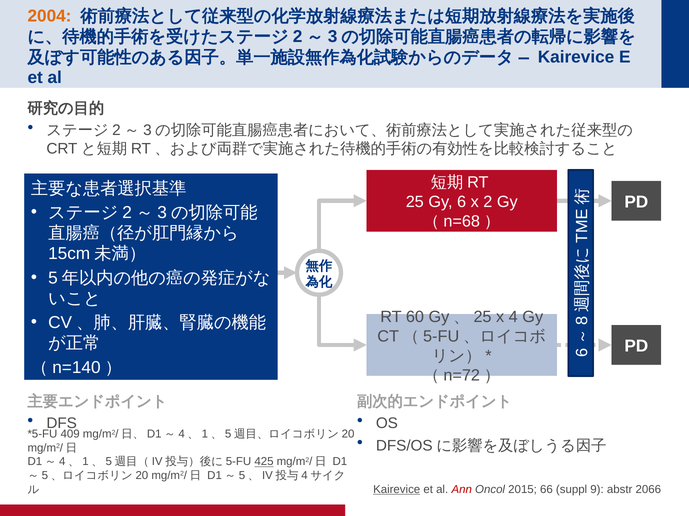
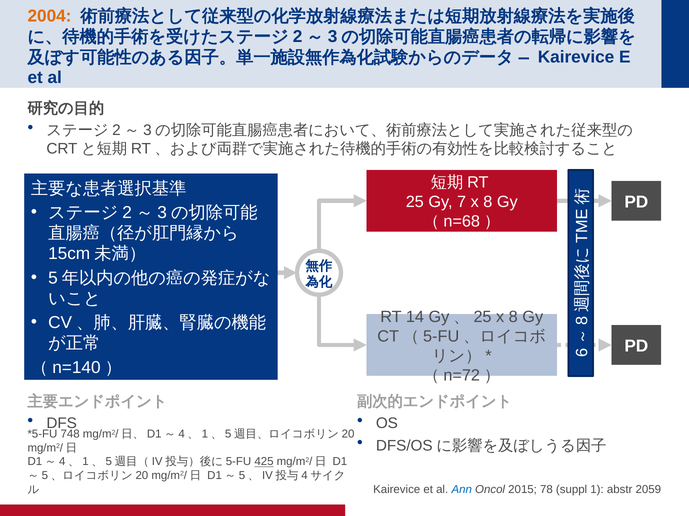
Gy 6: 6 -> 7 (462, 202)
2: 2 -> 8 (488, 202)
60: 60 -> 14 (415, 317)
Gy、25 x 4: 4 -> 8 (513, 317)
409: 409 -> 748 (70, 435)
Kairevice underline: present -> none (397, 490)
Ann colour: red -> blue (462, 490)
66: 66 -> 78 (546, 490)
9: 9 -> 1 (597, 490)
2066: 2066 -> 2059 (648, 490)
